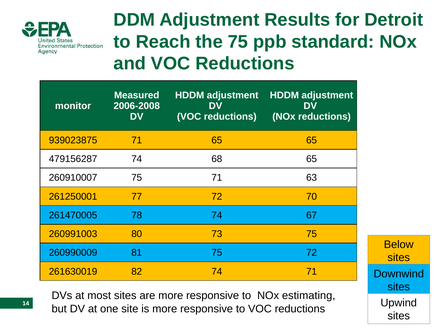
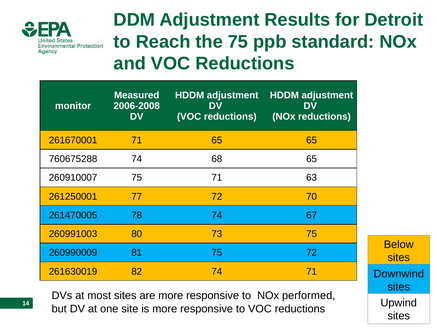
939023875: 939023875 -> 261670001 (73, 140)
479156287: 479156287 -> 760675288 (73, 159)
estimating: estimating -> performed (309, 295)
